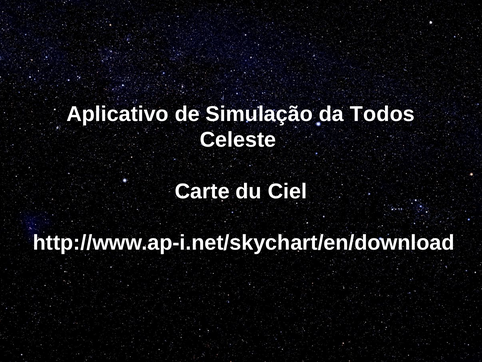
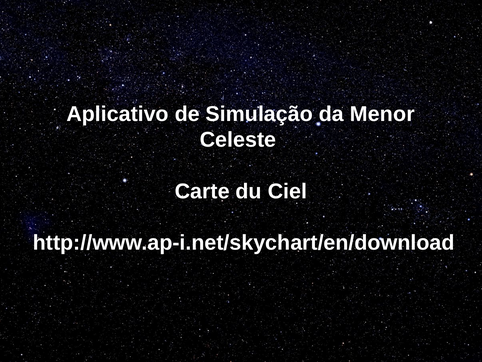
Todos: Todos -> Menor (382, 114)
